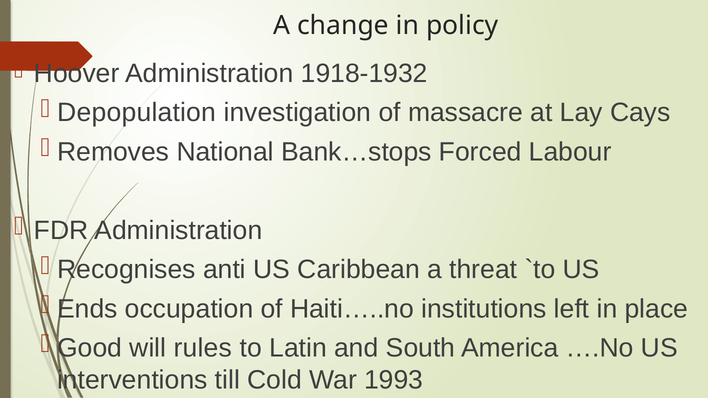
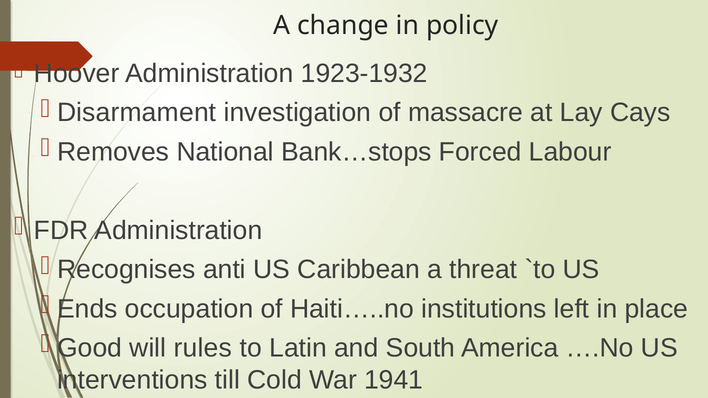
1918-1932: 1918-1932 -> 1923-1932 (364, 74)
Depopulation: Depopulation -> Disarmament (137, 113)
1993: 1993 -> 1941 (394, 380)
